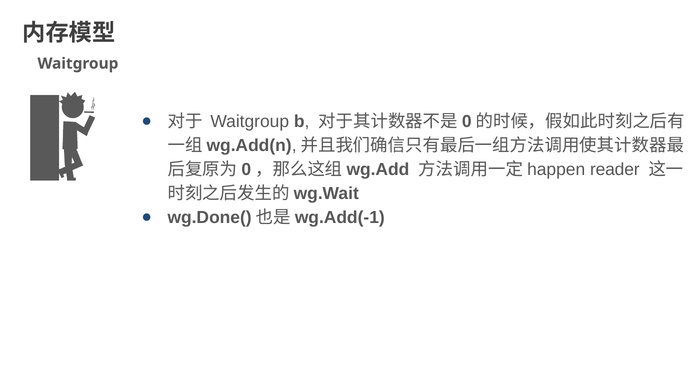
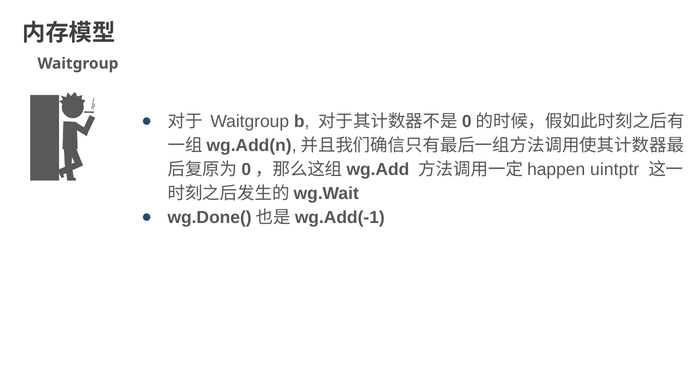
reader: reader -> uintptr (615, 170)
